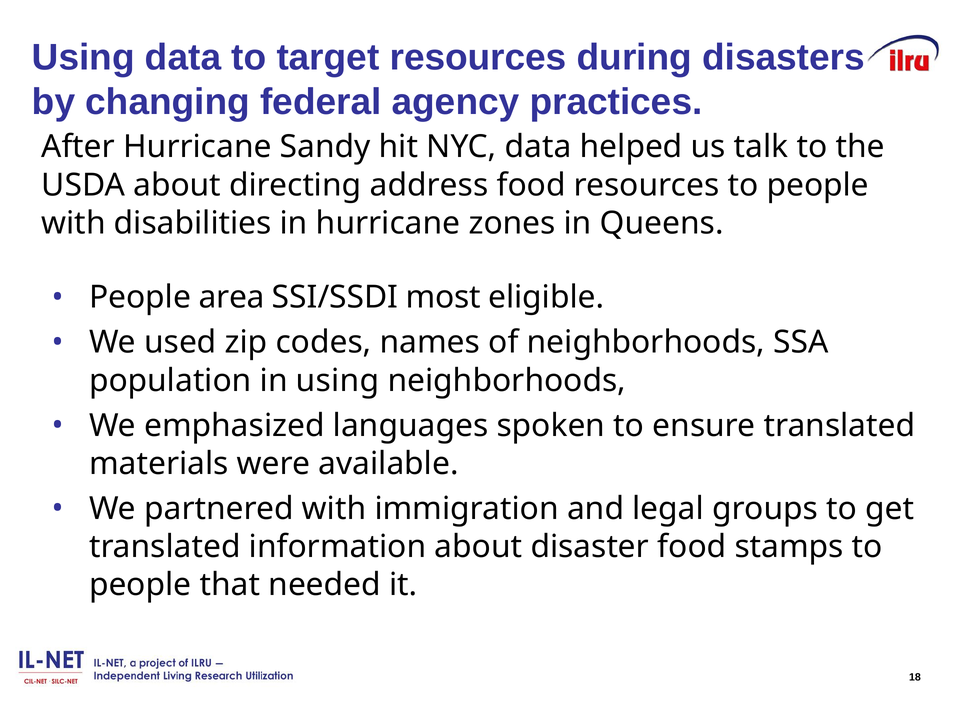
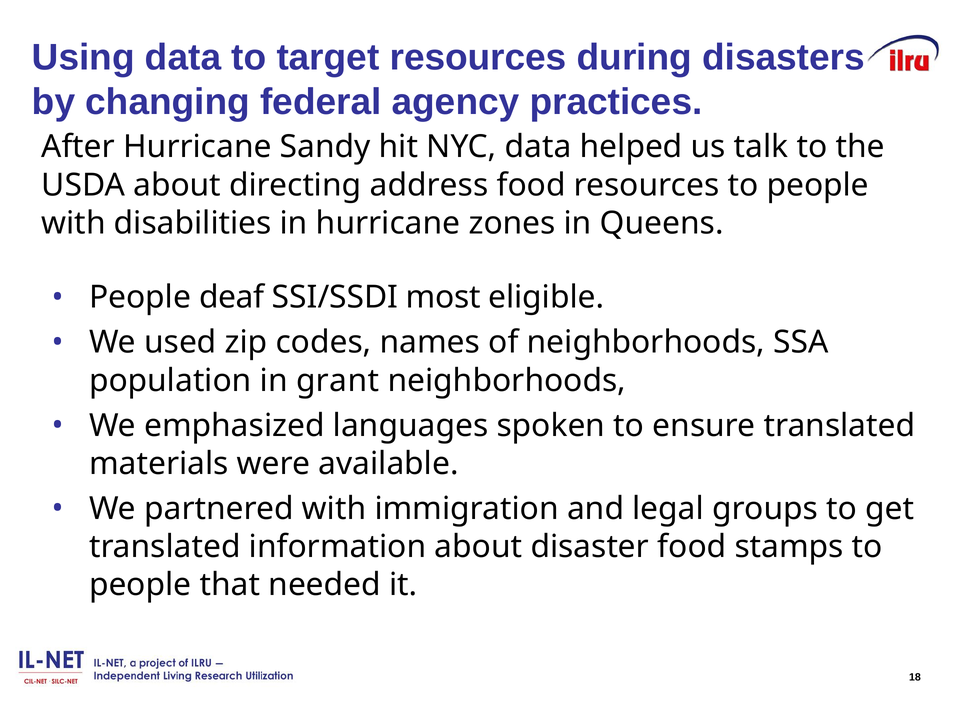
area: area -> deaf (232, 298)
in using: using -> grant (338, 381)
